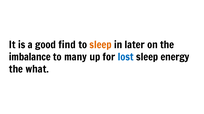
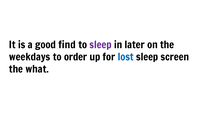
sleep colour: orange -> purple (101, 45)
imbalance: imbalance -> weekdays (30, 57)
many: many -> order (76, 57)
energy: energy -> screen (175, 57)
